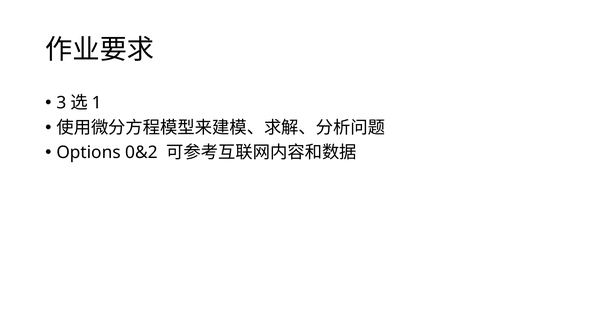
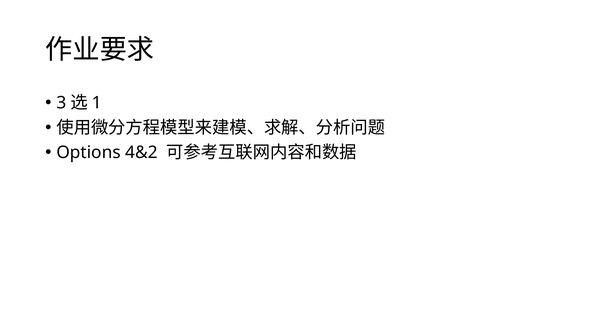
0&2: 0&2 -> 4&2 (141, 153)
